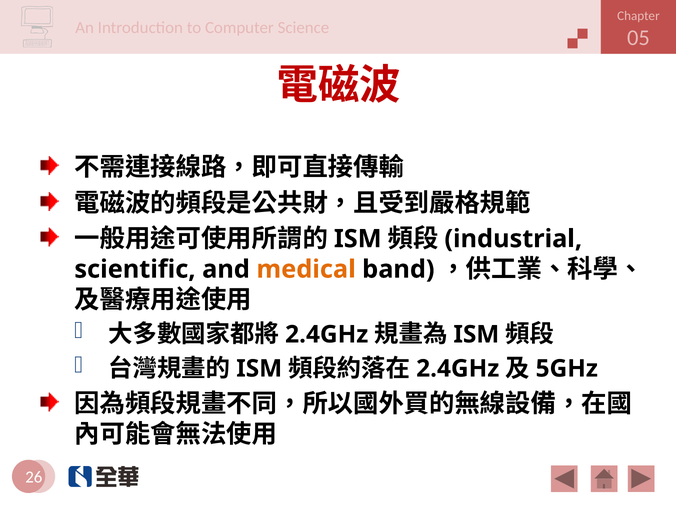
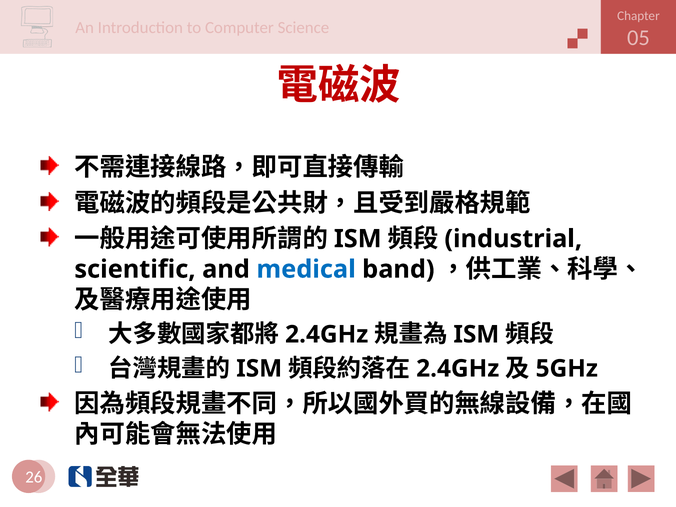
medical colour: orange -> blue (306, 269)
